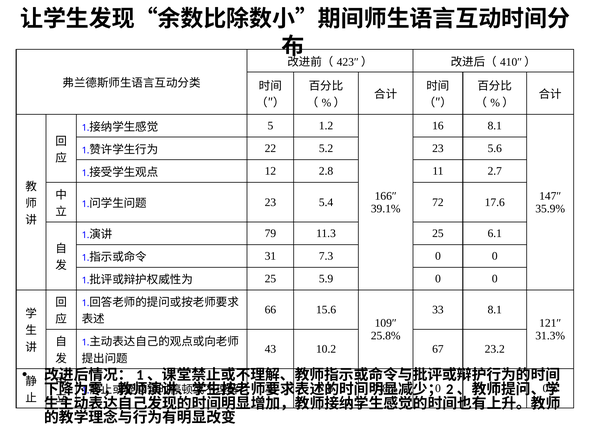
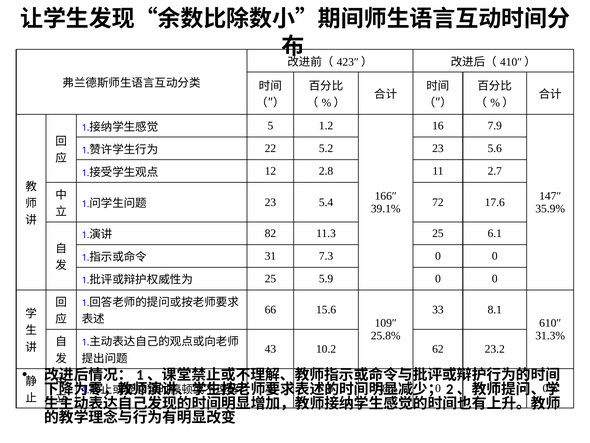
16 8.1: 8.1 -> 7.9 (495, 126)
79: 79 -> 82 (270, 233)
121″: 121″ -> 610″ (550, 323)
67: 67 -> 62 (438, 349)
